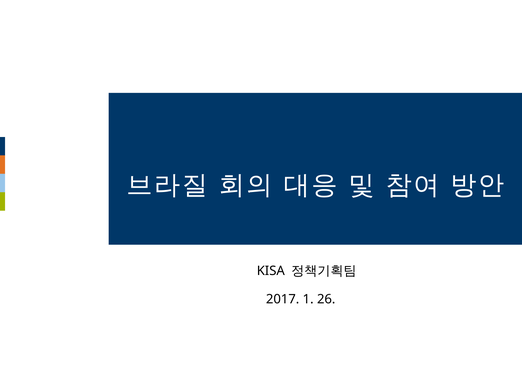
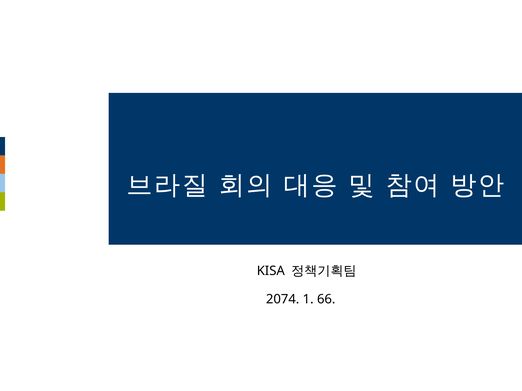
2017: 2017 -> 2074 (283, 300)
26: 26 -> 66 (326, 300)
